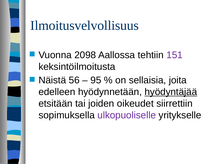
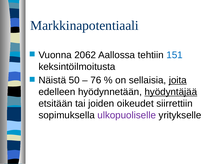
Ilmoitusvelvollisuus: Ilmoitusvelvollisuus -> Markkinapotentiaali (84, 26)
2098: 2098 -> 2062 (85, 55)
151 colour: purple -> blue (175, 55)
56: 56 -> 50 (74, 80)
95: 95 -> 76 (96, 80)
joita underline: none -> present (178, 80)
